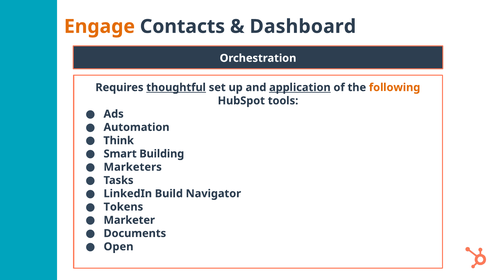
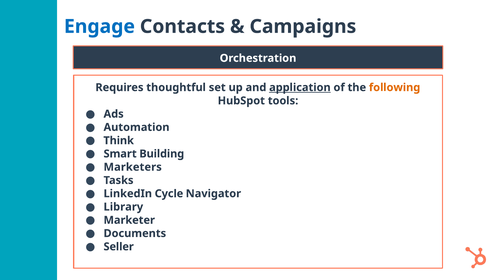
Engage colour: orange -> blue (99, 27)
Dashboard: Dashboard -> Campaigns (303, 27)
thoughtful underline: present -> none (176, 88)
Build: Build -> Cycle (169, 194)
Tokens: Tokens -> Library (123, 207)
Open: Open -> Seller (119, 247)
